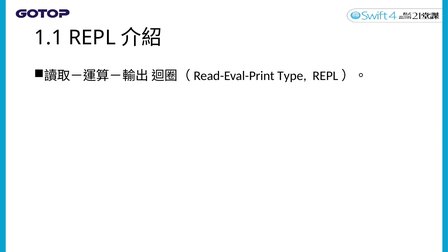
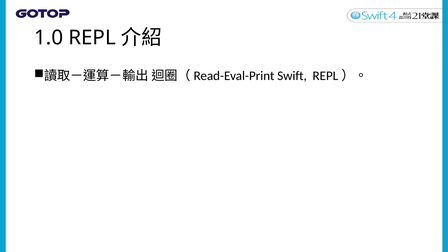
1.1: 1.1 -> 1.0 (49, 38)
Type: Type -> Swift (292, 76)
